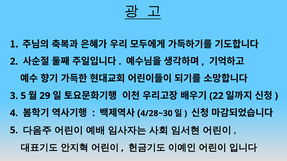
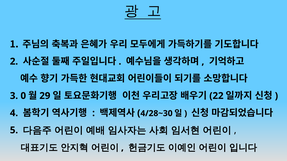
3 5: 5 -> 0 (23, 96)
